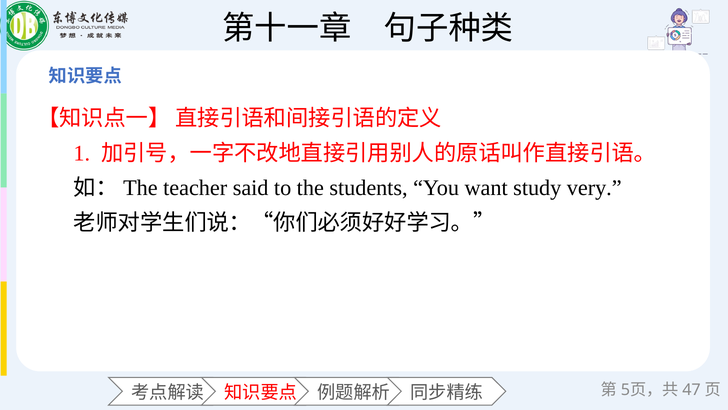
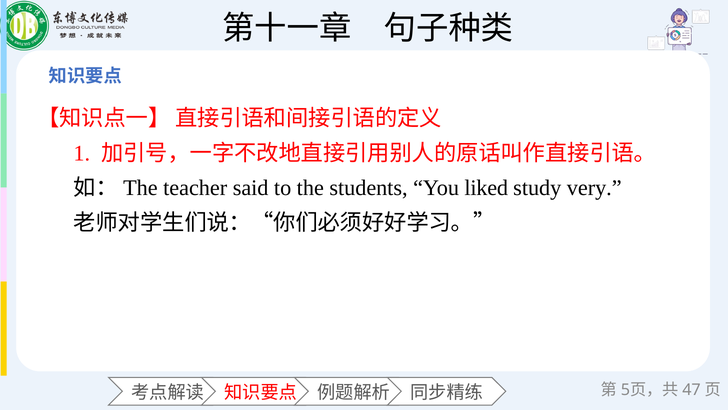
want: want -> liked (486, 188)
